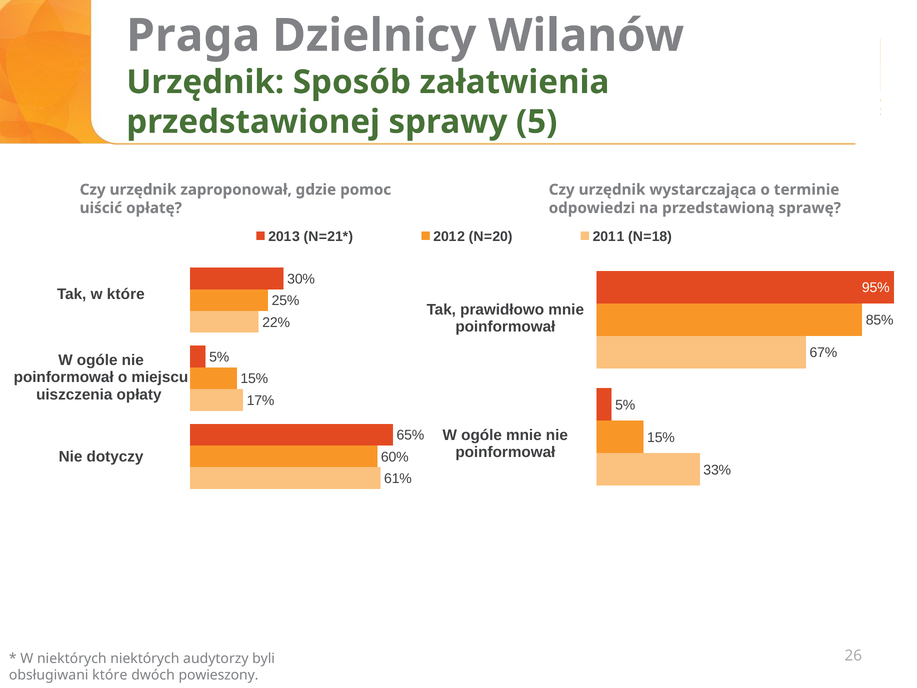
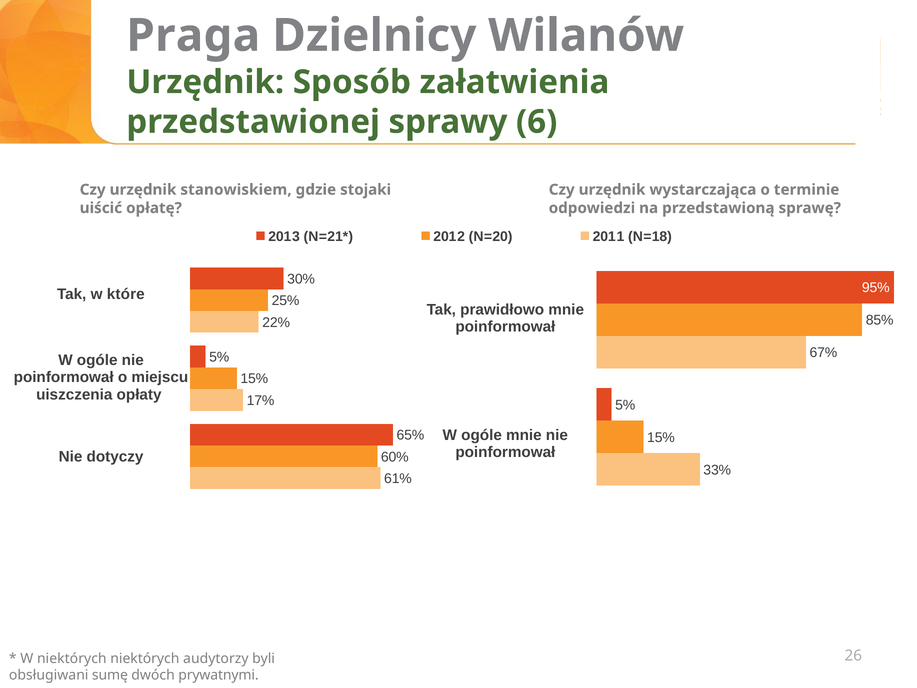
5: 5 -> 6 (537, 122)
zaproponował: zaproponował -> stanowiskiem (236, 190)
pomoc: pomoc -> stojaki (366, 190)
obsługiwani które: które -> sumę (110, 675)
powieszony: powieszony -> prywatnymi (219, 675)
